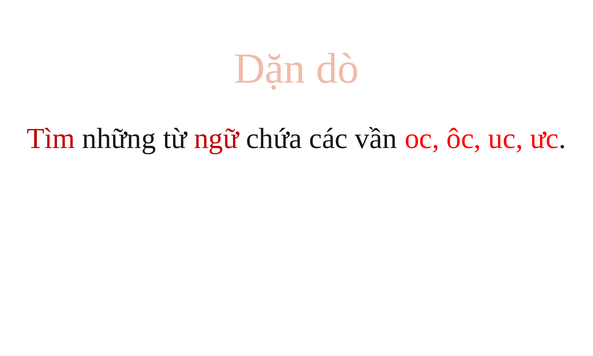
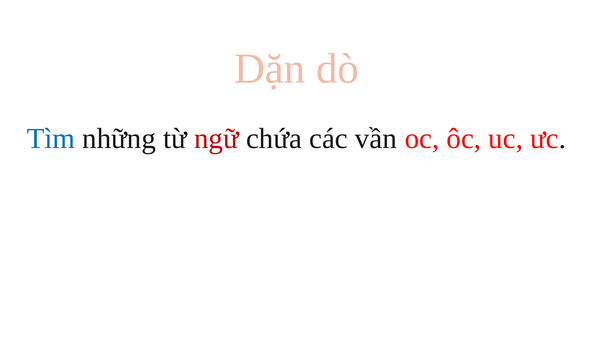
Tìm colour: red -> blue (51, 138)
